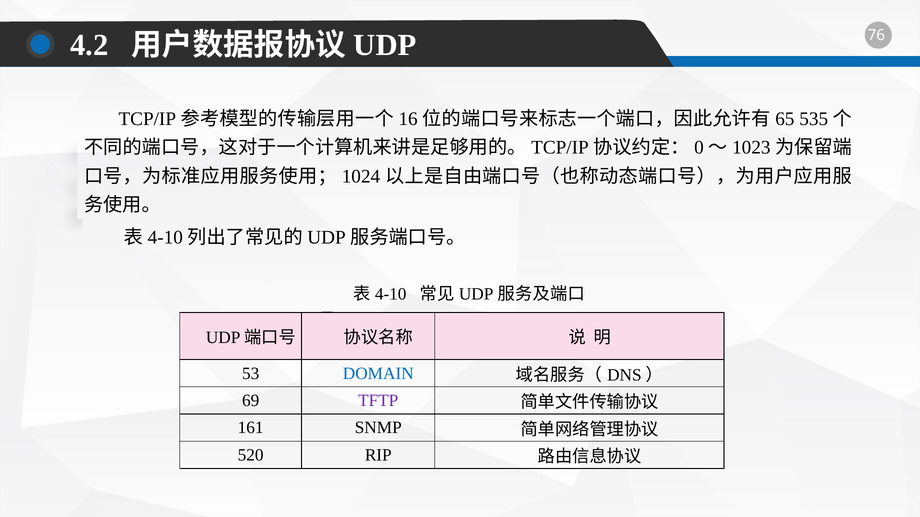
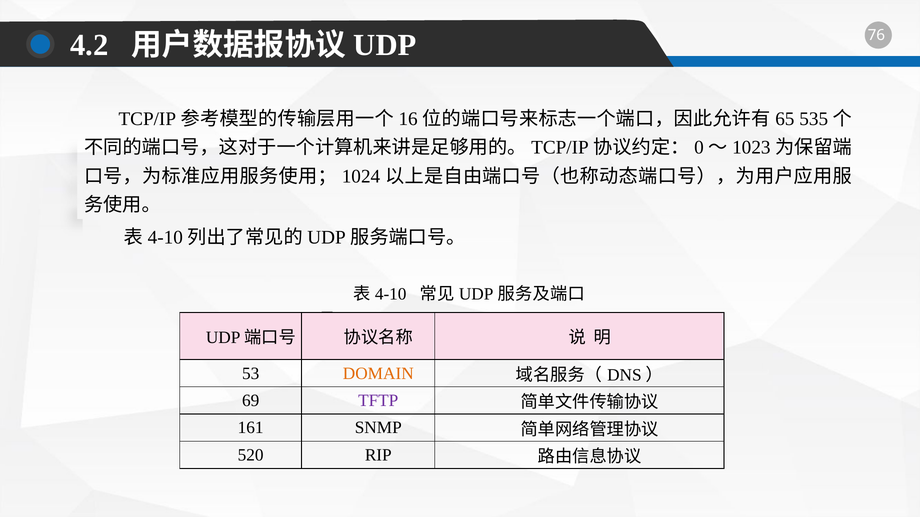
DOMAIN colour: blue -> orange (378, 374)
